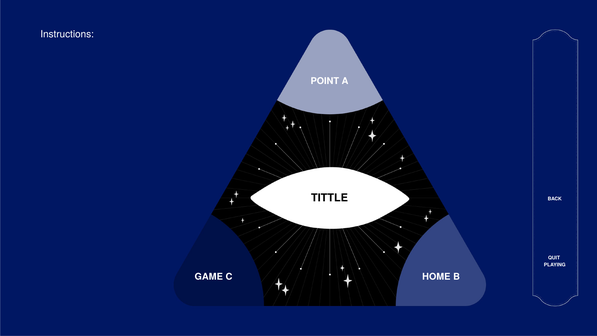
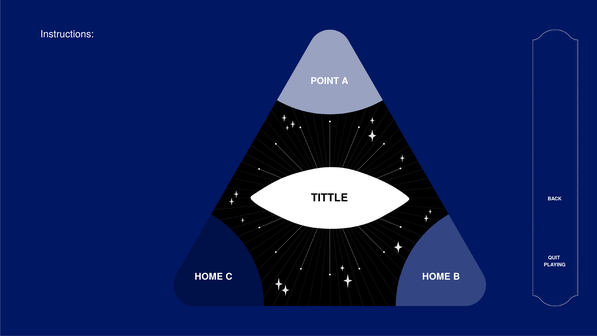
GAME: GAME -> HOME (209, 277)
